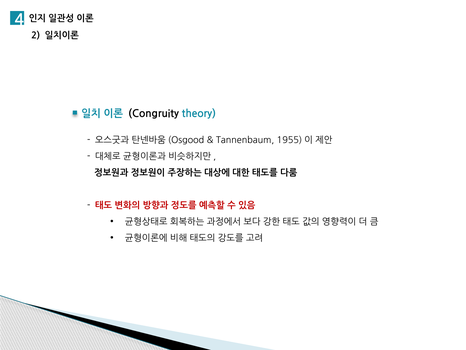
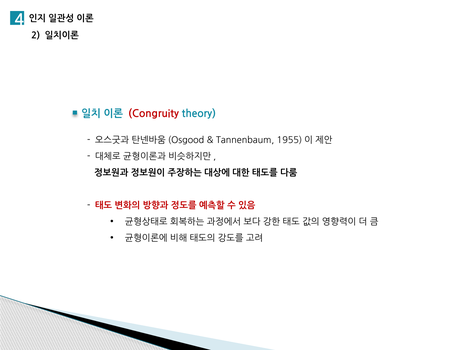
Congruity colour: black -> red (154, 113)
